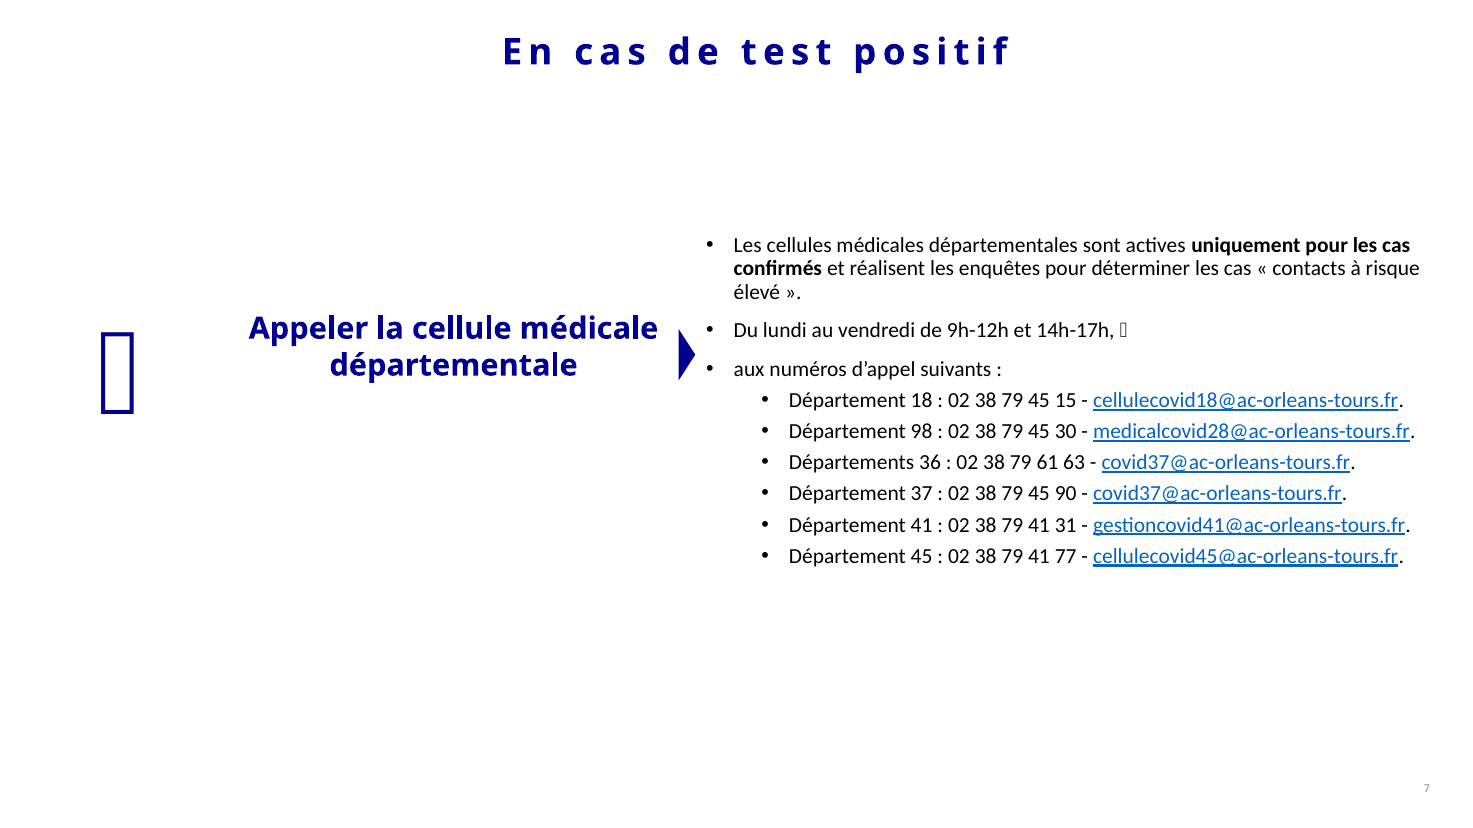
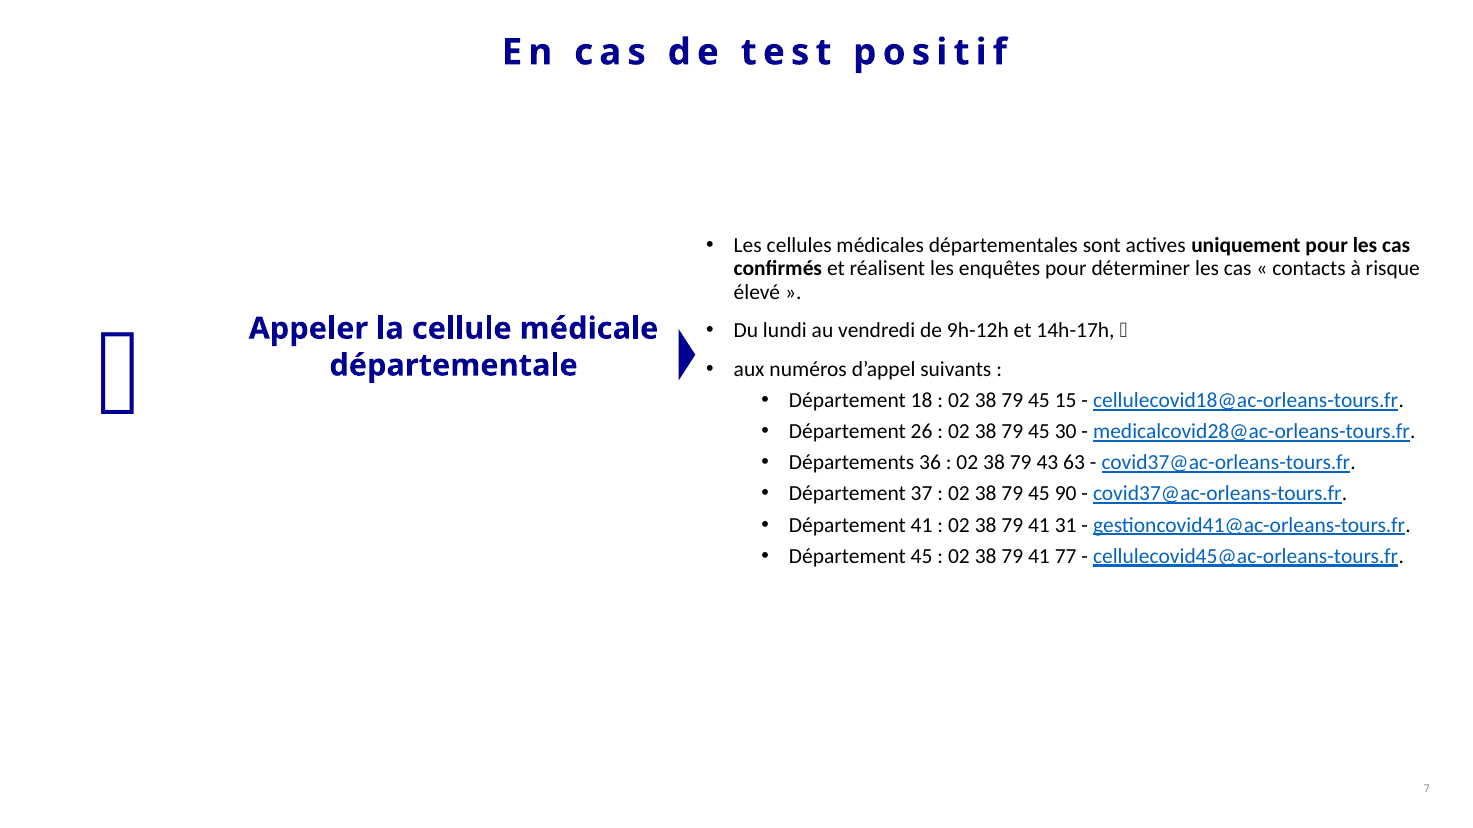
98: 98 -> 26 (922, 432)
61: 61 -> 43 (1047, 463)
